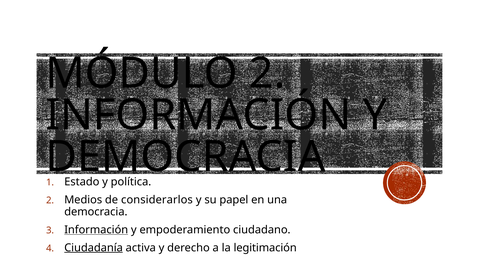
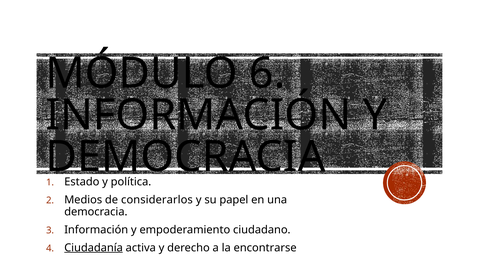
MÓDULO 2: 2 -> 6 (267, 74)
Información underline: present -> none (96, 230)
legitimación: legitimación -> encontrarse (265, 248)
